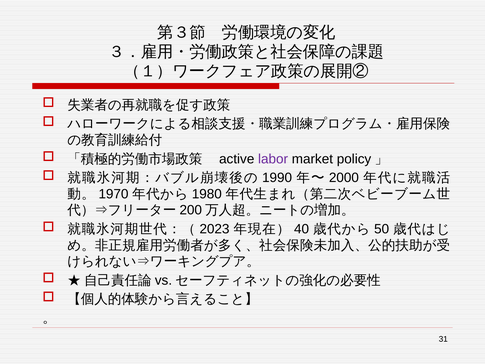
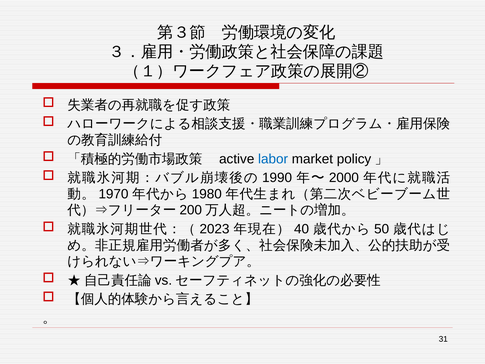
labor colour: purple -> blue (273, 159)
